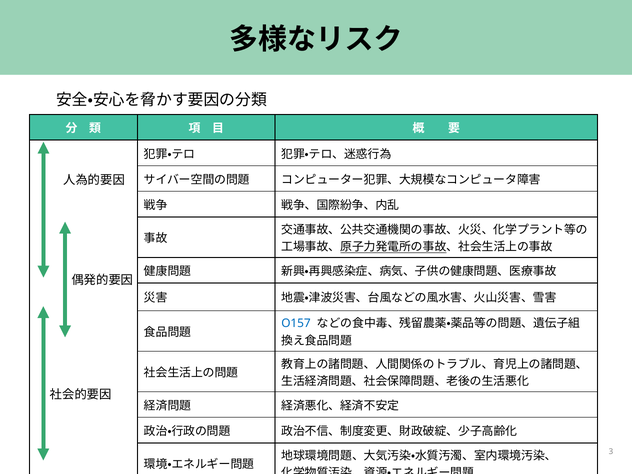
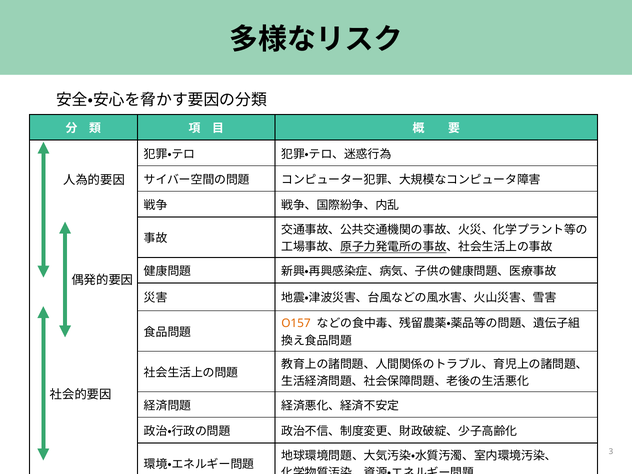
O157 colour: blue -> orange (296, 324)
